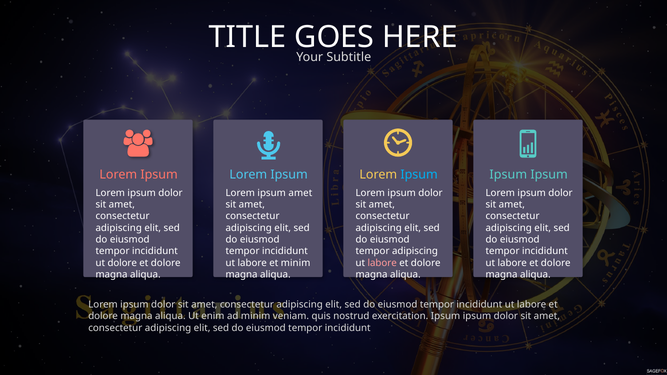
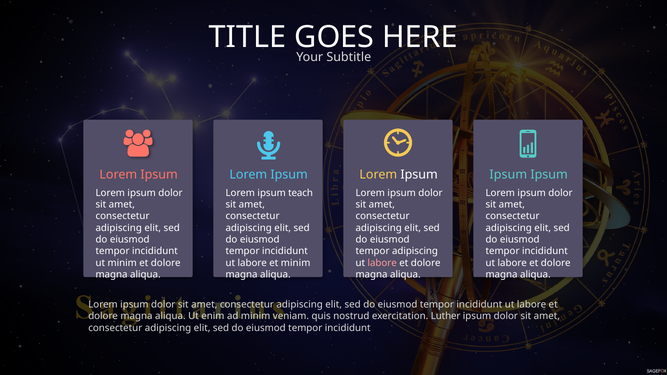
Ipsum colour: light blue -> white (419, 175)
ipsum amet: amet -> teach (301, 193)
ut dolore: dolore -> minim (122, 263)
exercitation Ipsum: Ipsum -> Luther (446, 316)
